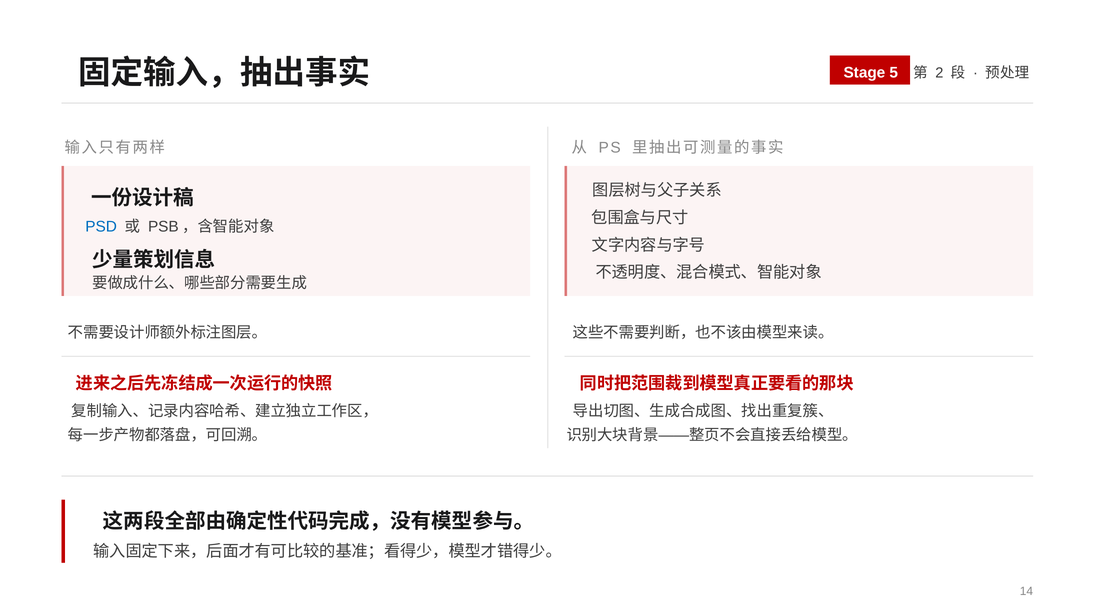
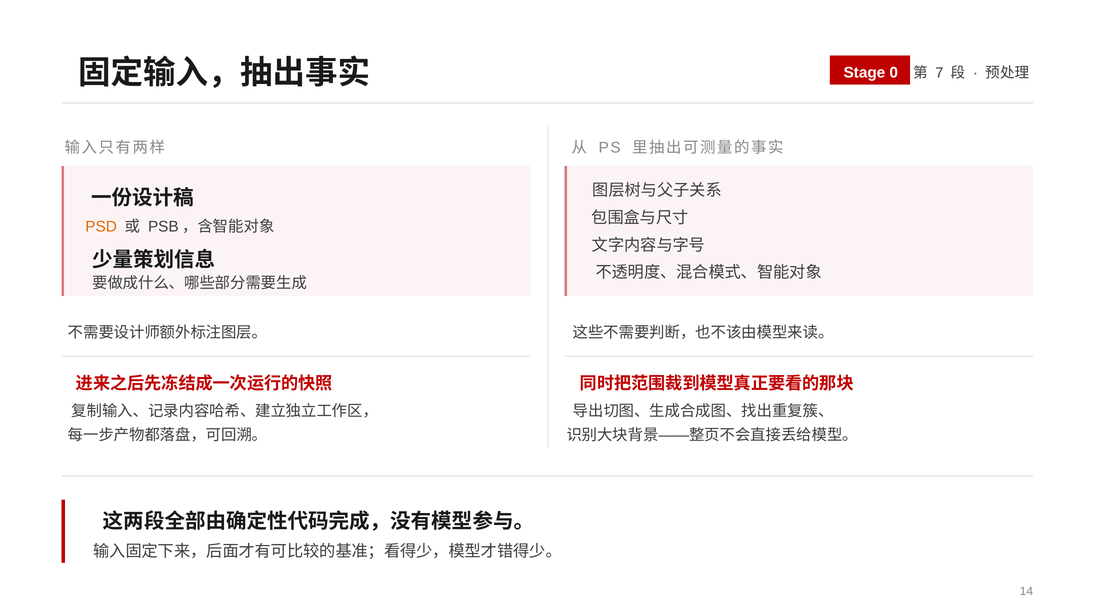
5: 5 -> 0 (894, 73)
2: 2 -> 7 (939, 73)
PSD colour: blue -> orange (101, 226)
